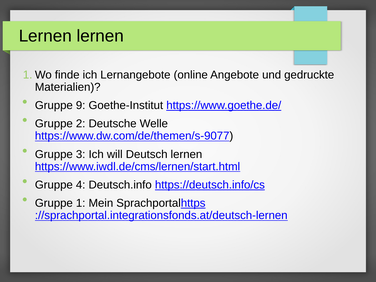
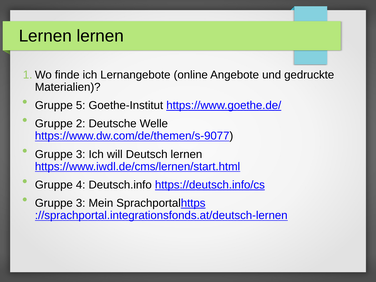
9: 9 -> 5 (81, 105)
1: 1 -> 3 (81, 203)
